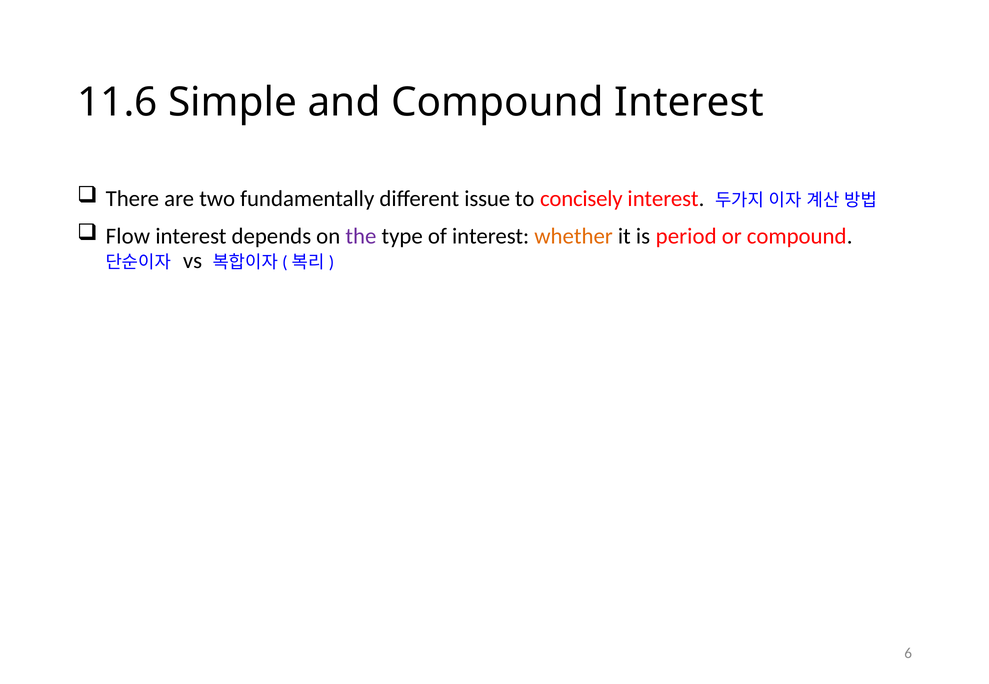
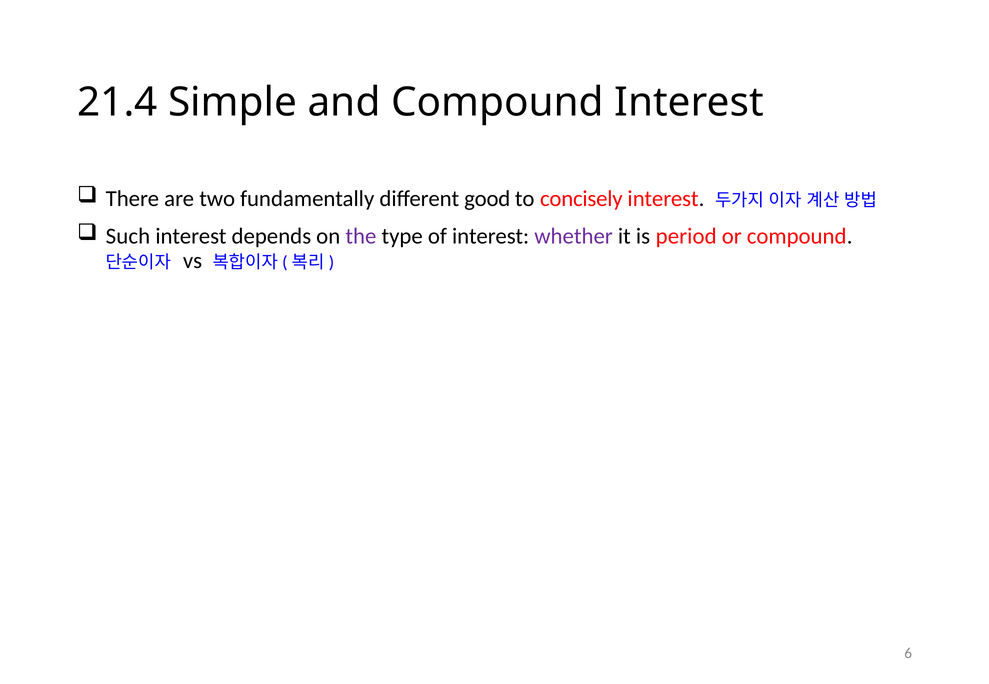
11.6: 11.6 -> 21.4 (117, 102)
issue: issue -> good (487, 199)
Flow: Flow -> Such (128, 236)
whether colour: orange -> purple (574, 236)
